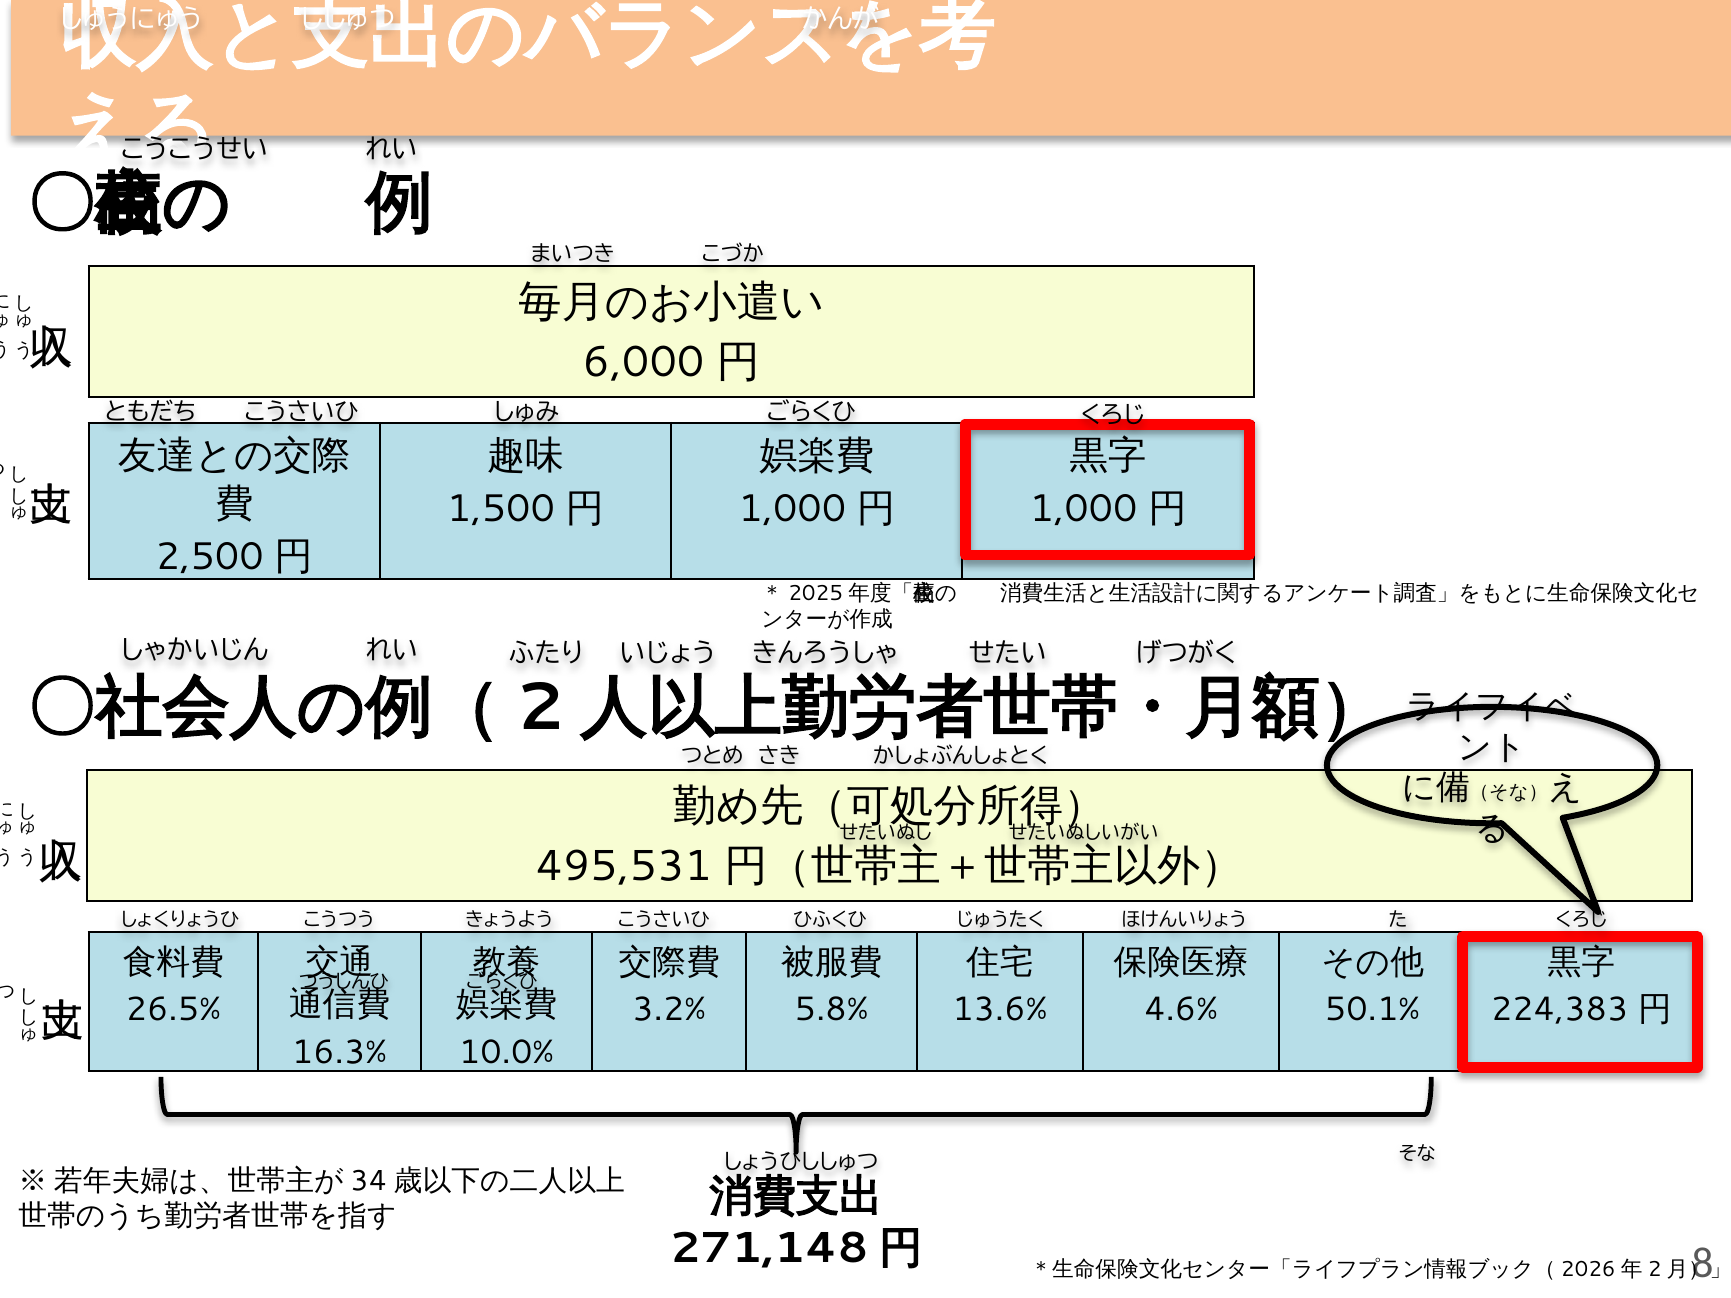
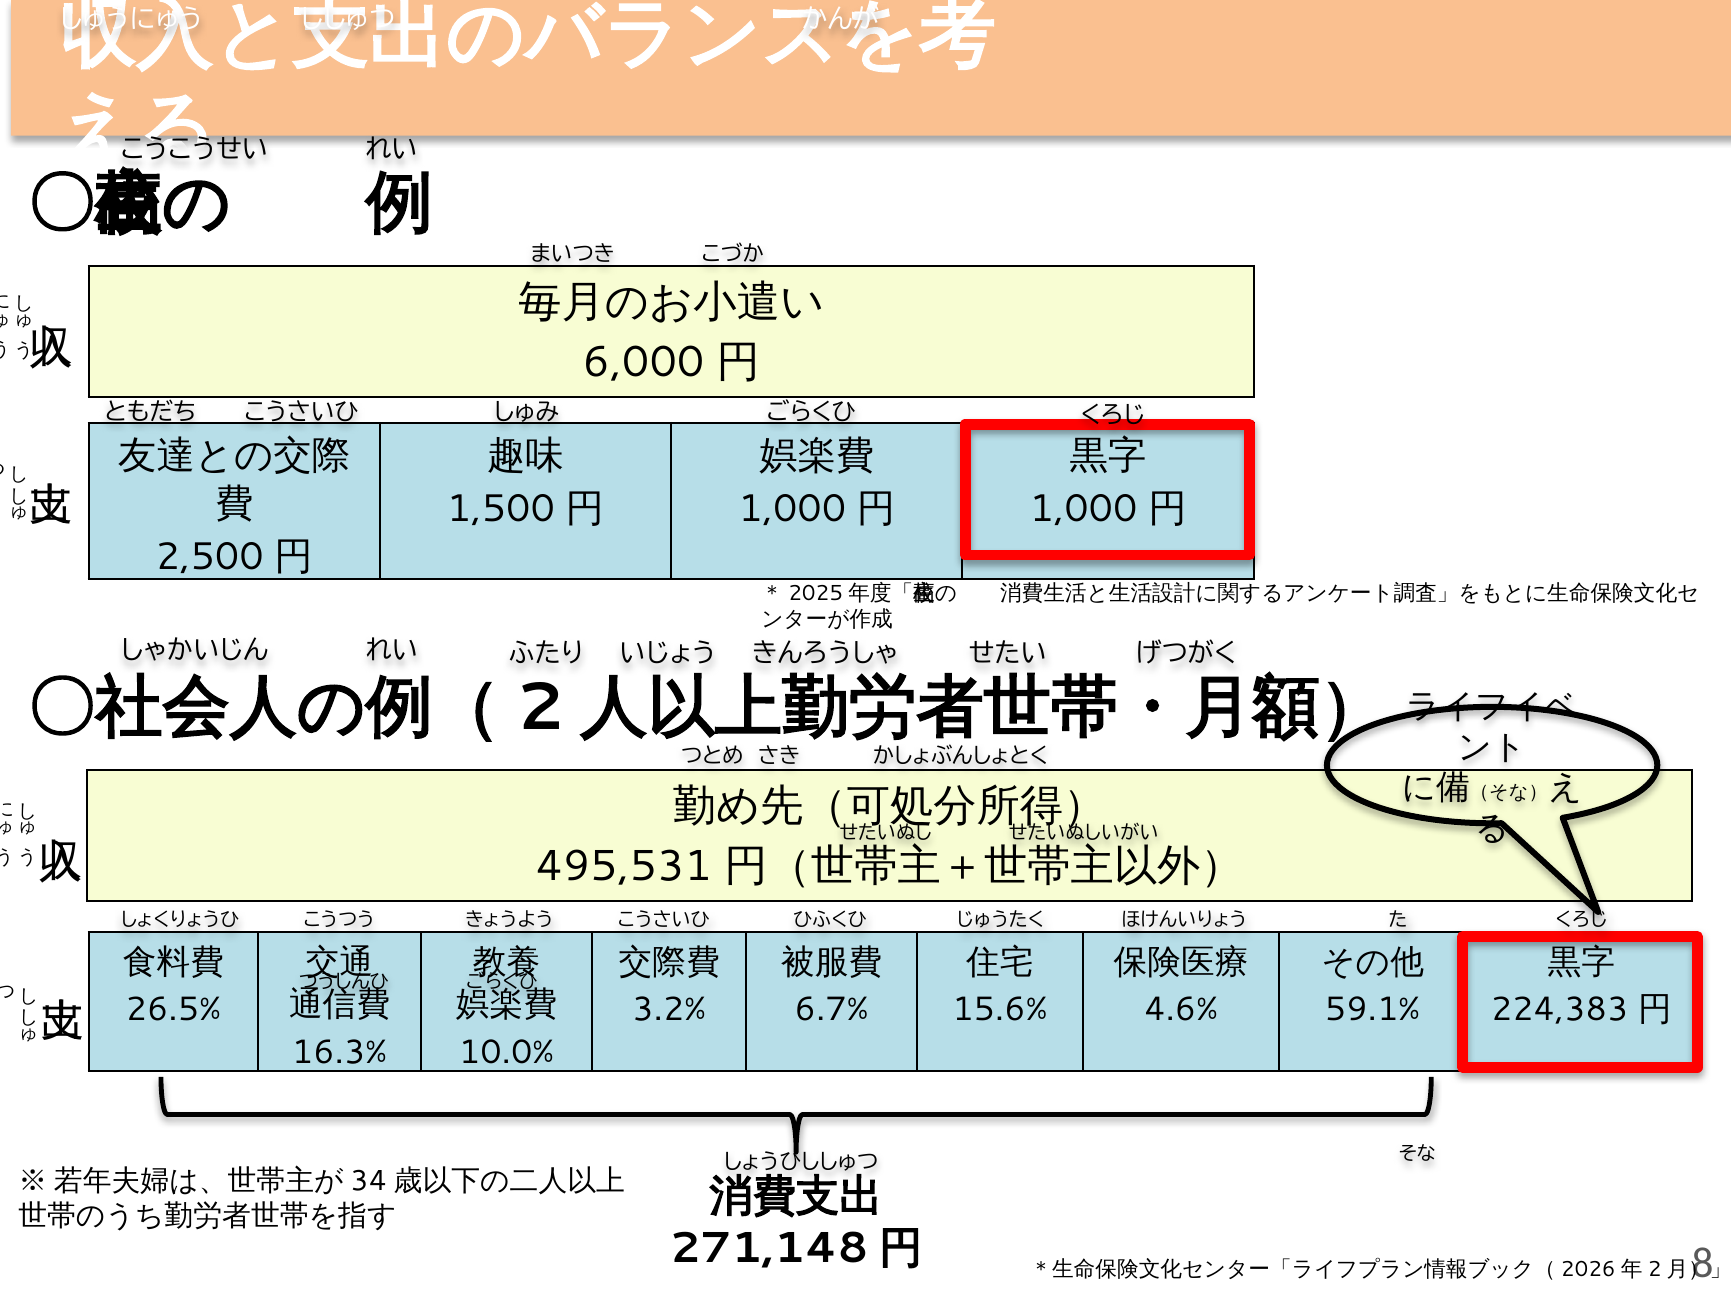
5.8%: 5.8% -> 6.7% (832, 1009)
13.6%: 13.6% -> 15.6% (1000, 1009)
50.1%: 50.1% -> 59.1% (1373, 1009)
